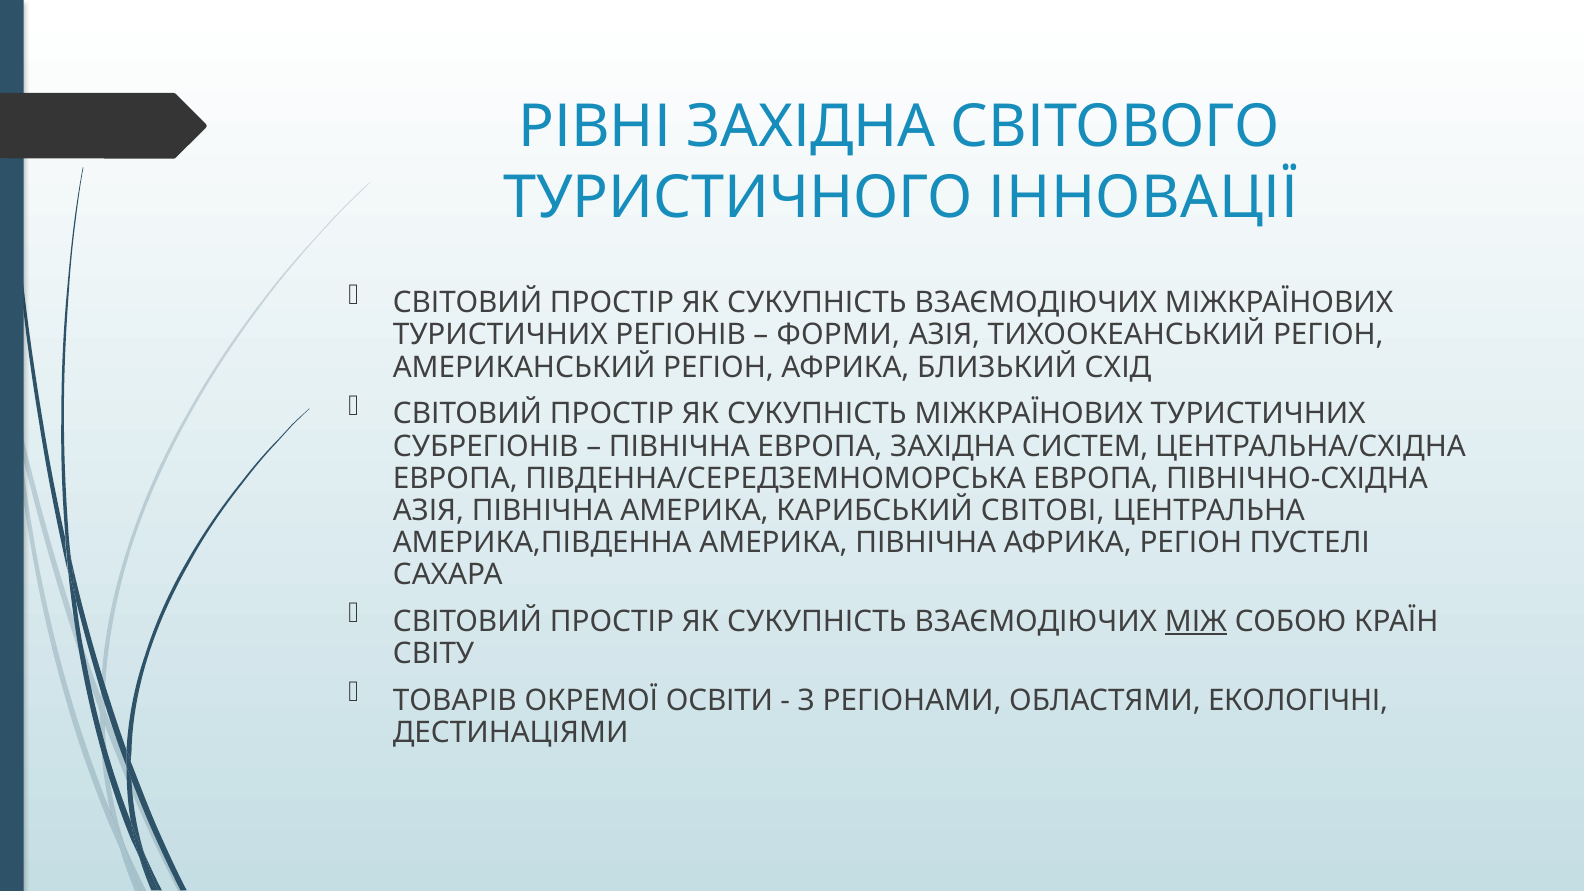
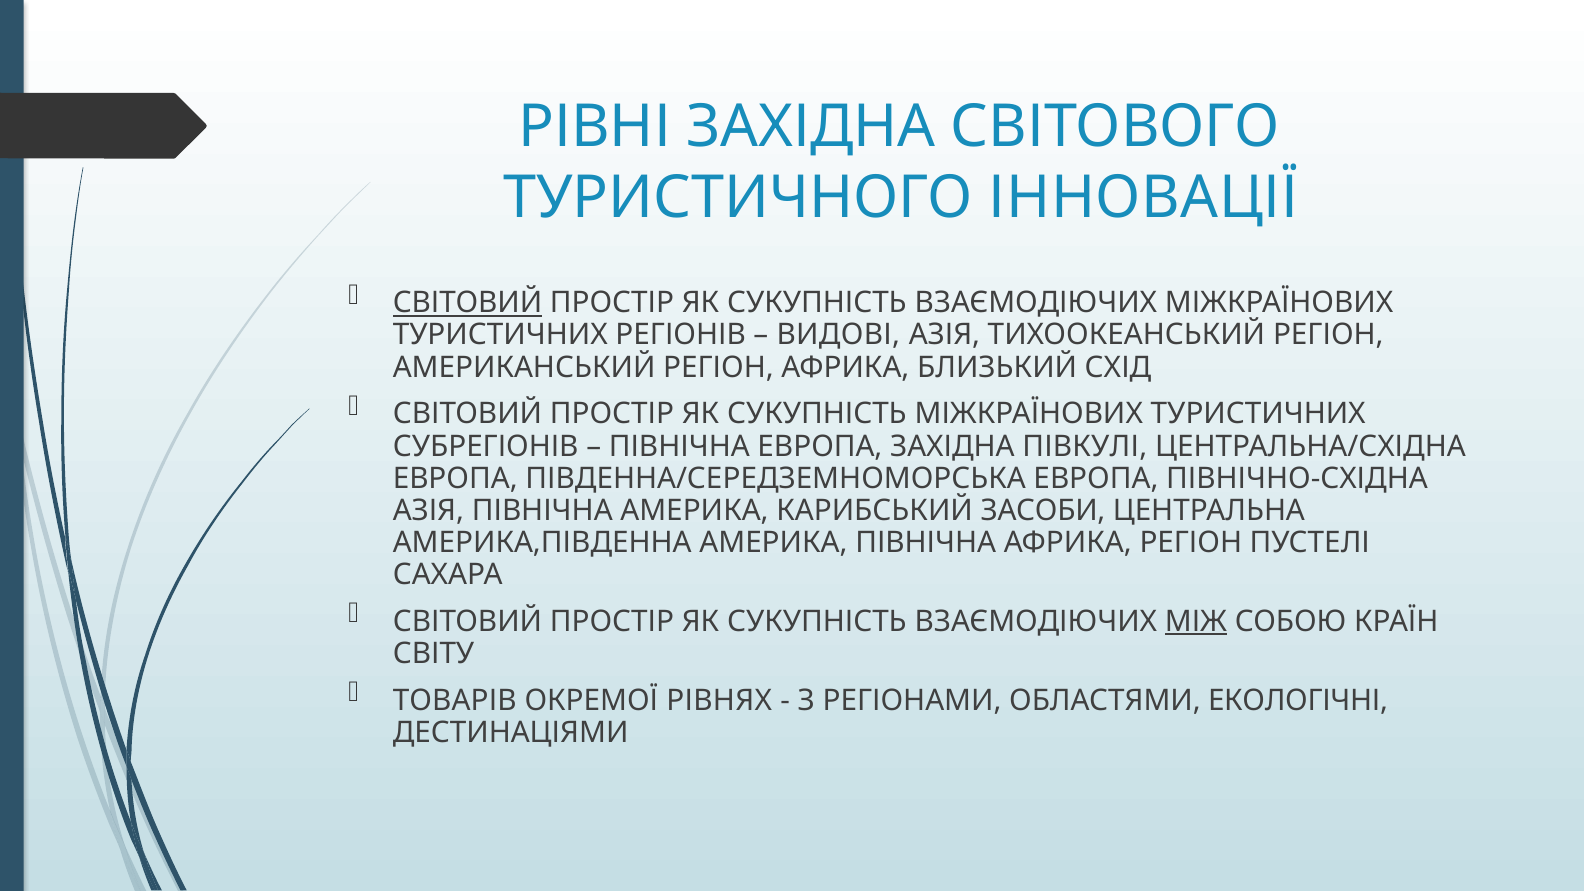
СВІТОВИЙ underline: none -> present (468, 303)
ФОРМИ: ФОРМИ -> ВИДОВІ (838, 335)
СИСТЕМ: СИСТЕМ -> ПІВКУЛІ (1085, 446)
СВІТОВІ: СВІТОВІ -> ЗАСОБИ (1043, 510)
ОСВІТИ: ОСВІТИ -> РІВНЯХ (719, 700)
